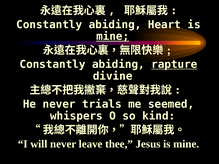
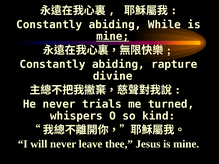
Heart: Heart -> While (164, 25)
rapture underline: present -> none (174, 64)
seemed: seemed -> turned (171, 104)
